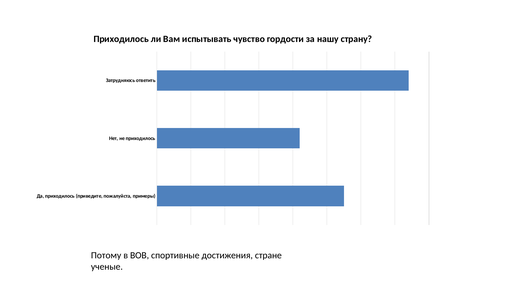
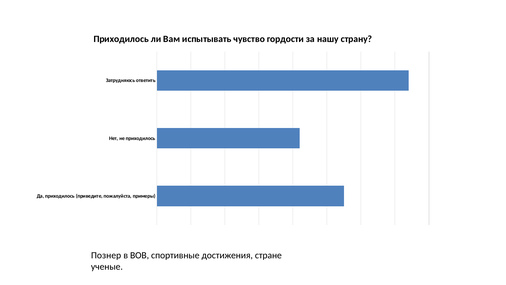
Потому: Потому -> Познер (106, 255)
